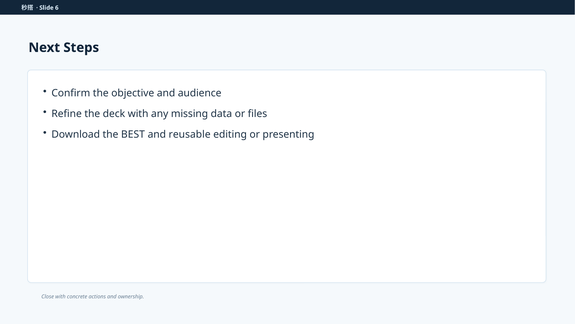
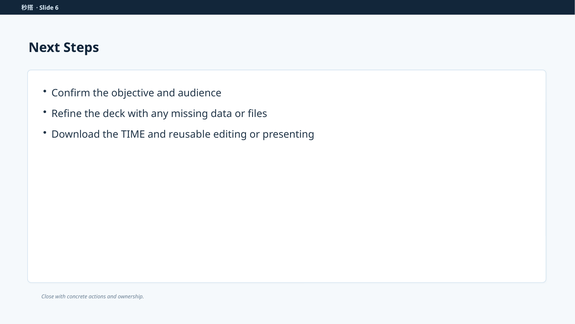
BEST: BEST -> TIME (133, 134)
